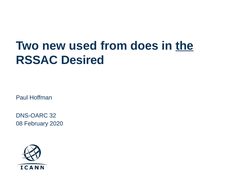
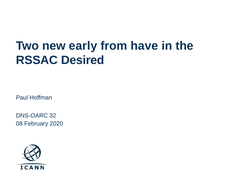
used: used -> early (83, 46)
does: does -> have (144, 46)
the underline: present -> none (185, 46)
